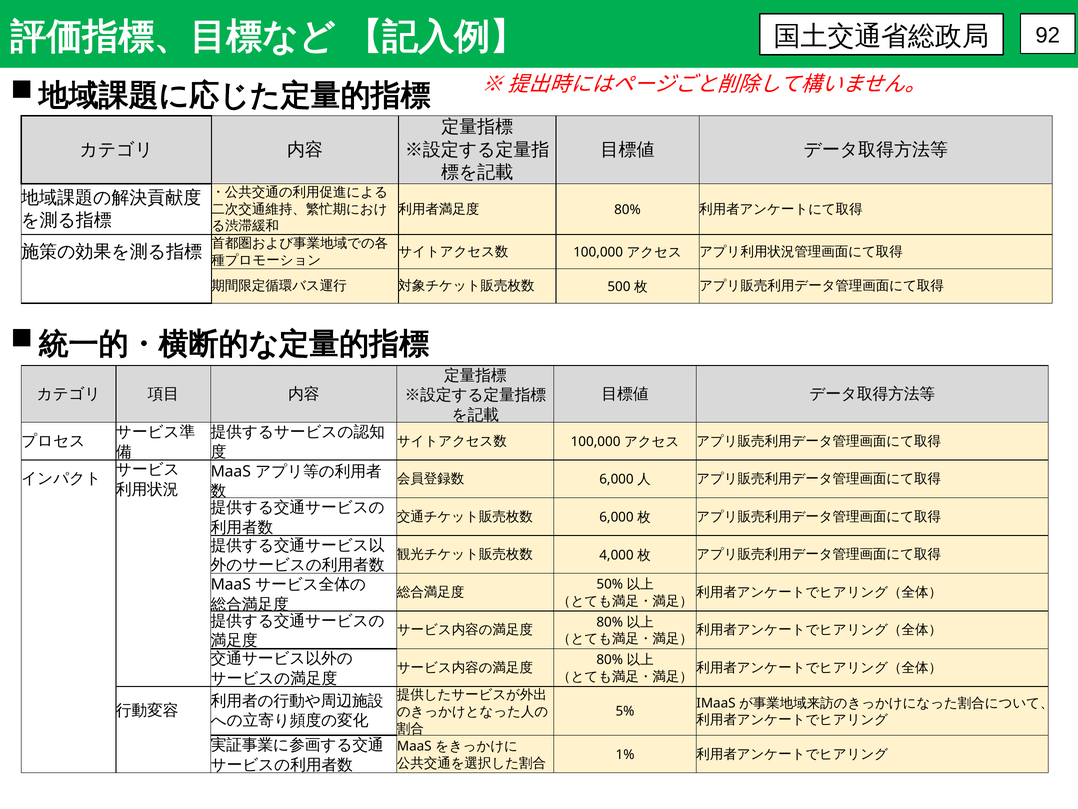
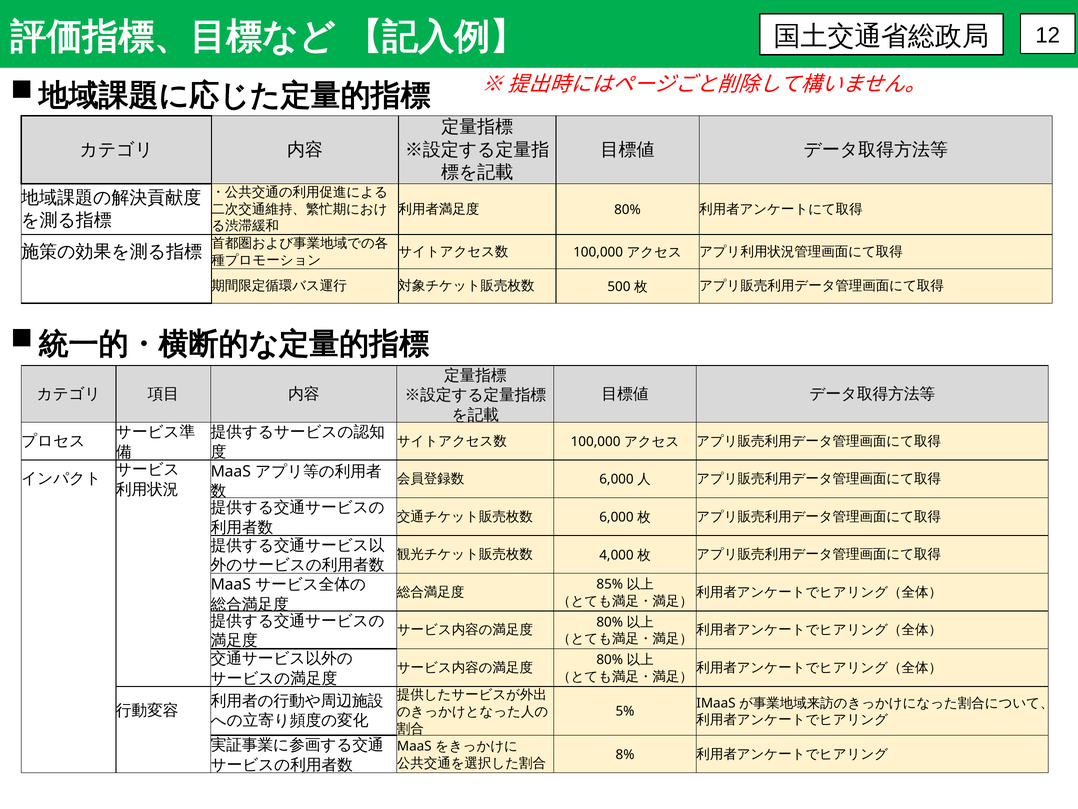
92: 92 -> 12 (1048, 35)
50%: 50% -> 85% (610, 584)
1%: 1% -> 8% (625, 754)
